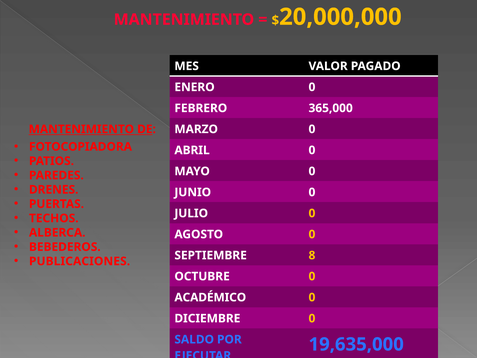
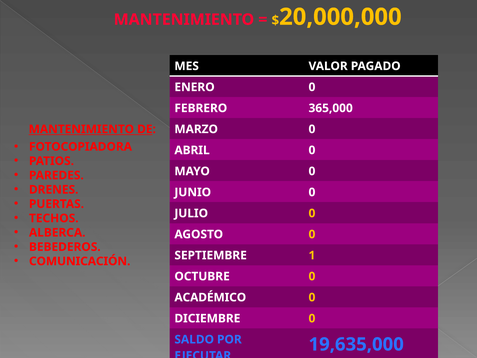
8: 8 -> 1 (312, 255)
PUBLICACIONES: PUBLICACIONES -> COMUNICACIÓN (80, 261)
